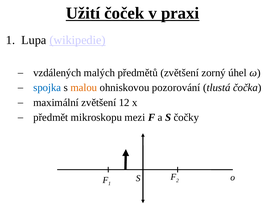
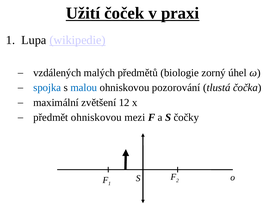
předmětů zvětšení: zvětšení -> biologie (180, 73)
malou colour: orange -> blue (84, 87)
předmět mikroskopu: mikroskopu -> ohniskovou (96, 117)
